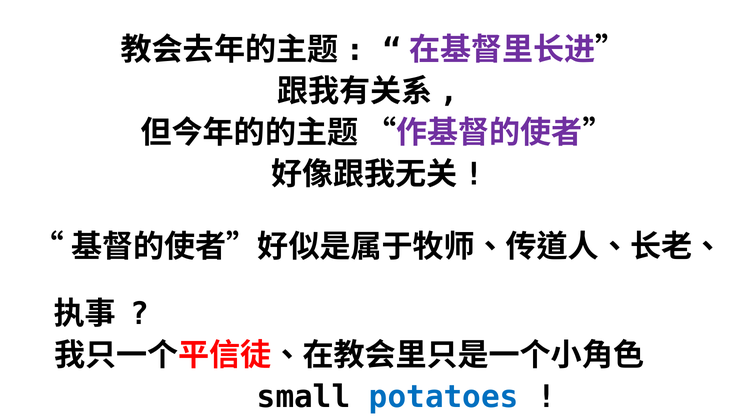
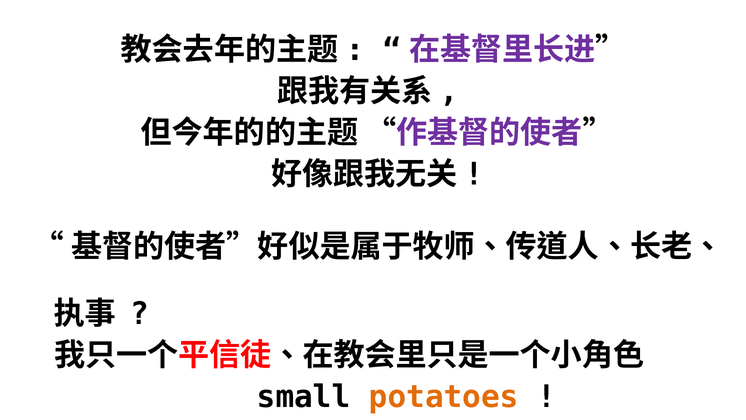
potatoes colour: blue -> orange (444, 397)
